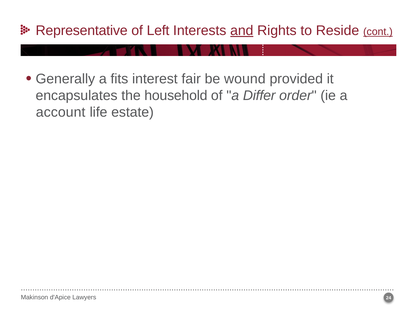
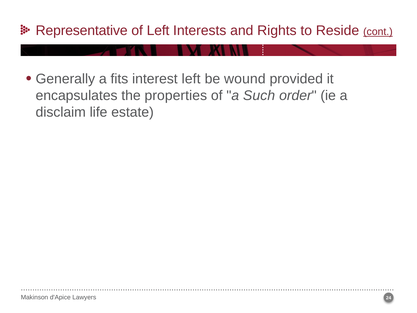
and underline: present -> none (242, 31)
interest fair: fair -> left (191, 79)
household: household -> properties (176, 95)
Differ: Differ -> Such (259, 95)
account: account -> disclaim (61, 112)
